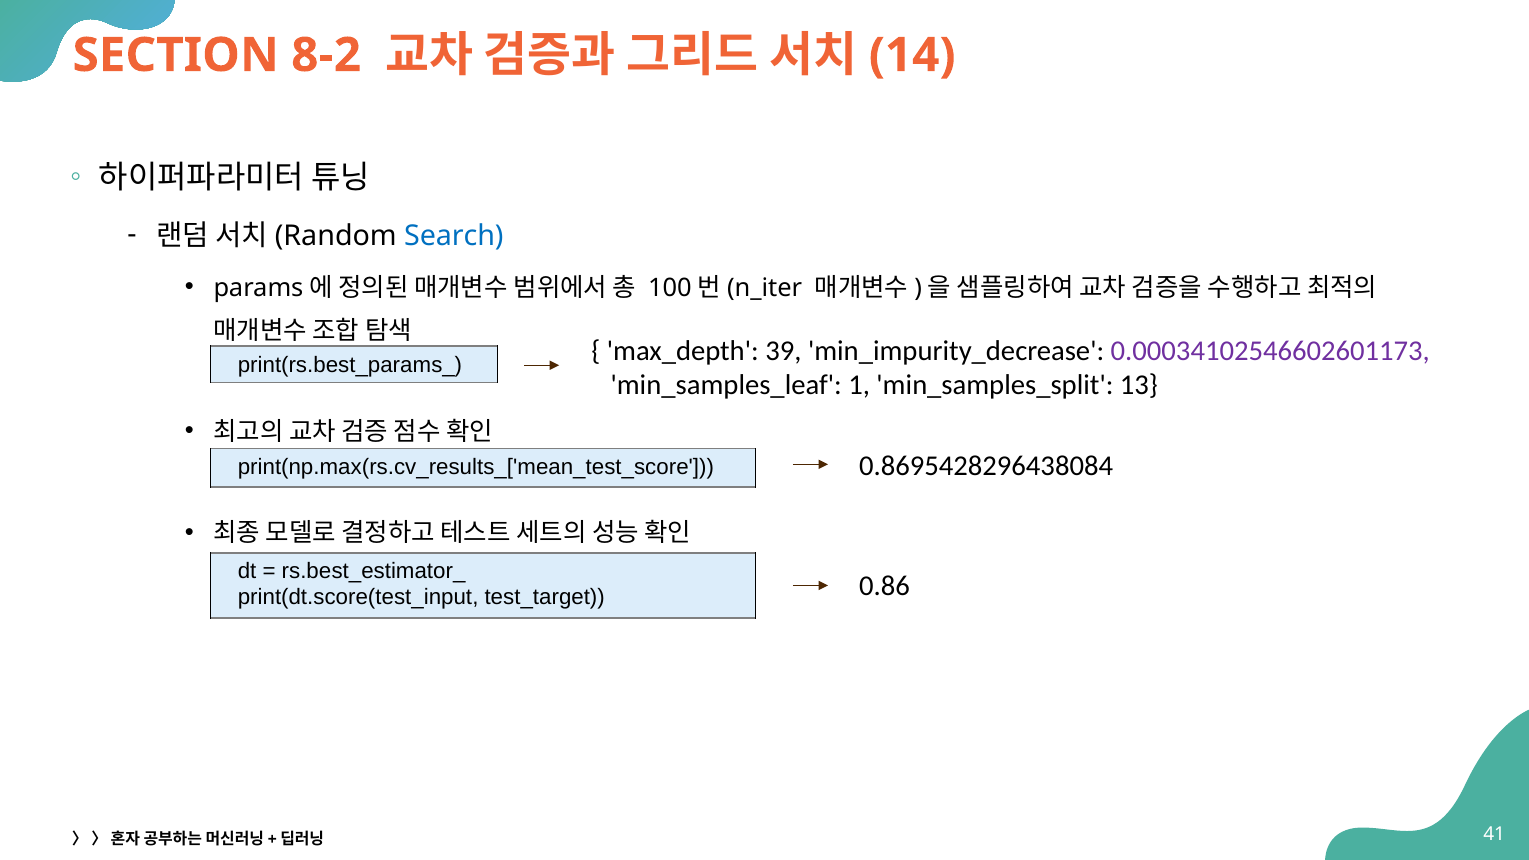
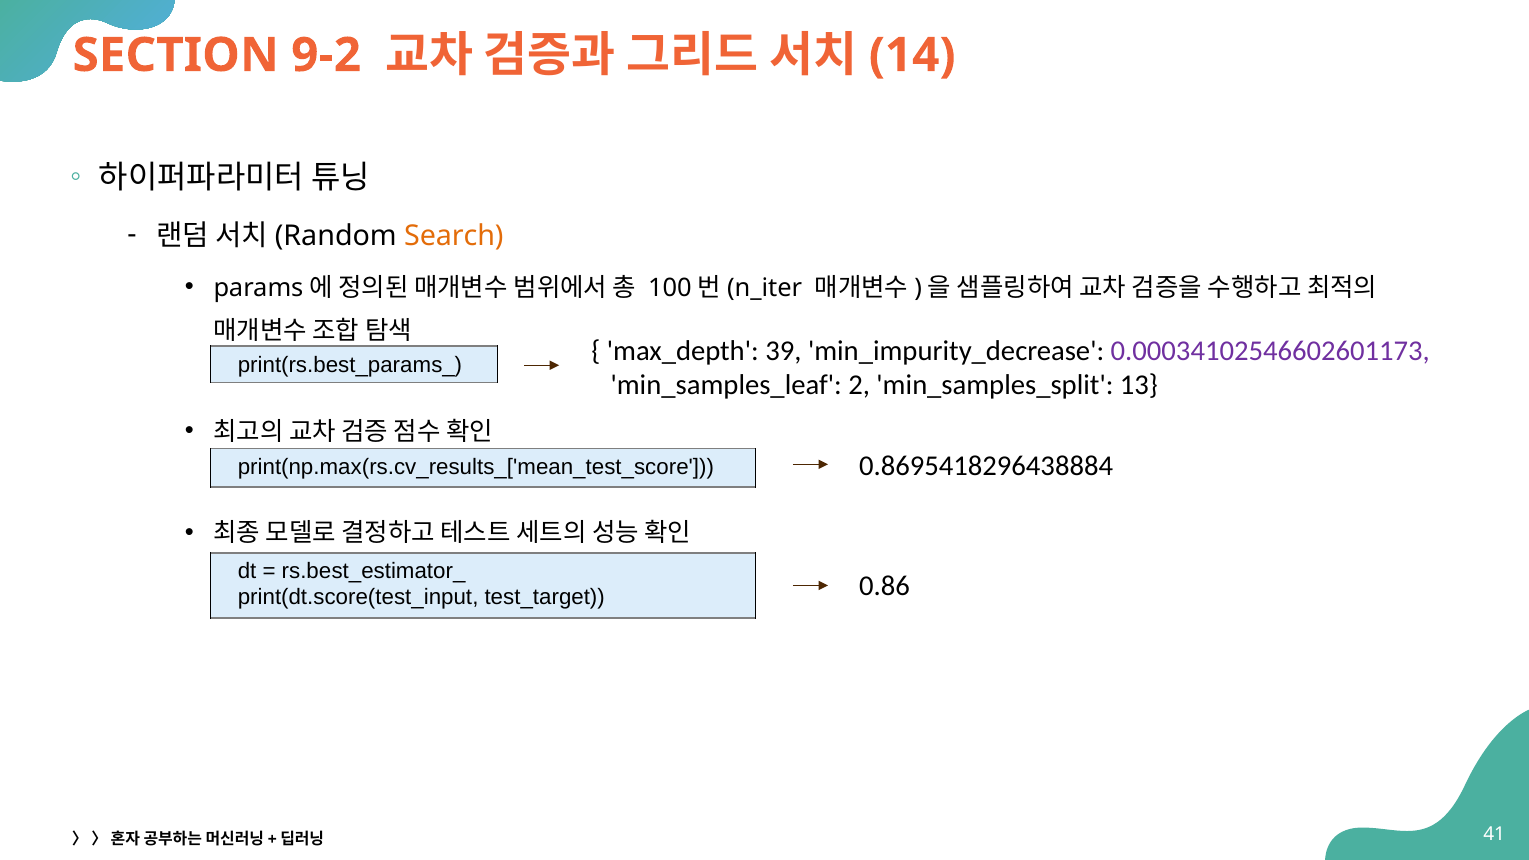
8-2: 8-2 -> 9-2 (326, 55)
Search colour: blue -> orange (454, 236)
1: 1 -> 2 (859, 385)
0.8695428296438084: 0.8695428296438084 -> 0.8695418296438884 (986, 466)
